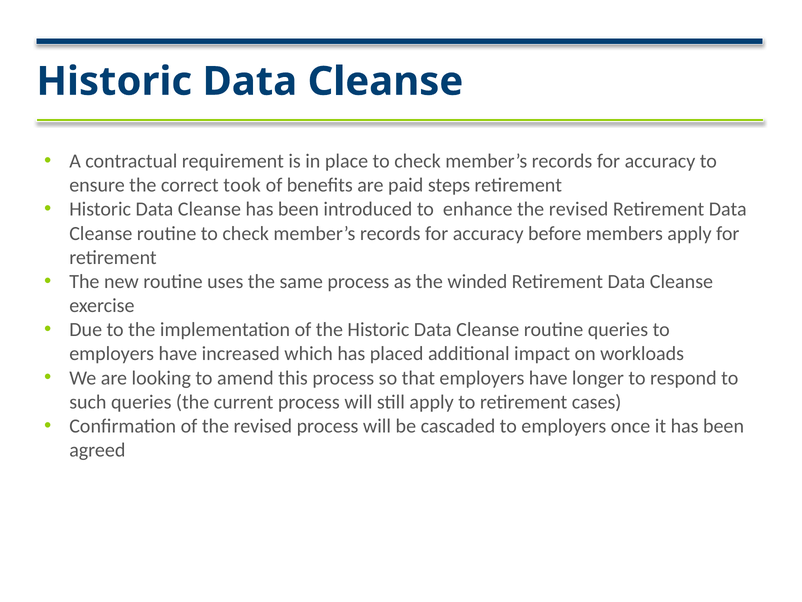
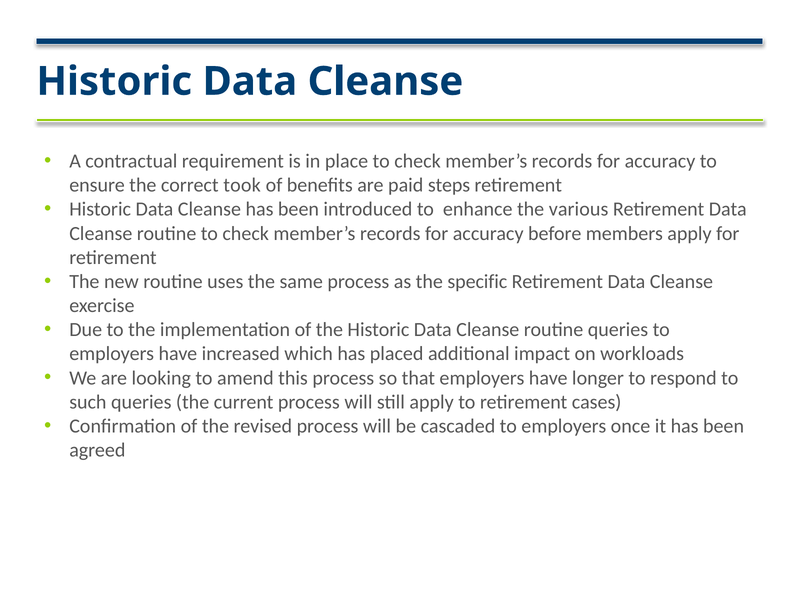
enhance the revised: revised -> various (579, 209)
winded: winded -> specific (477, 281)
